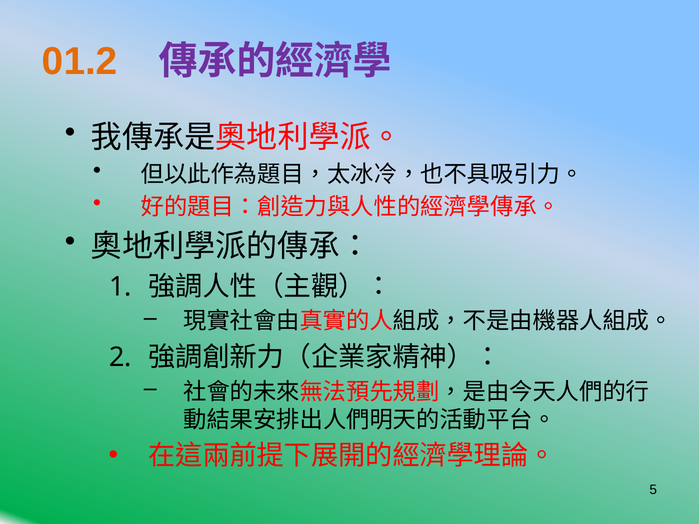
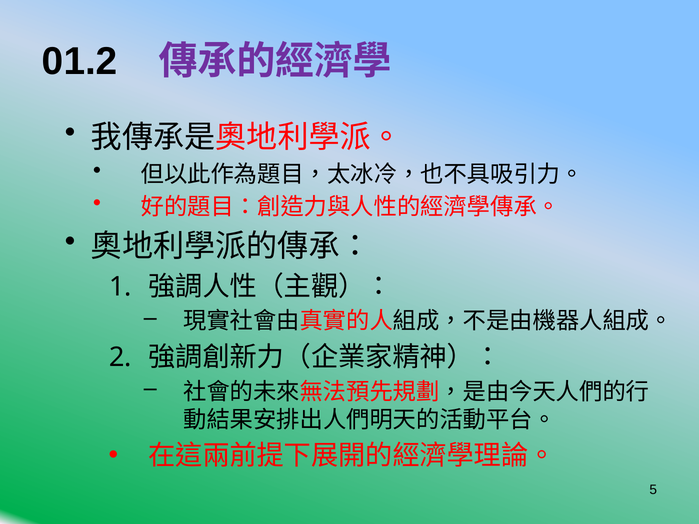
01.2 colour: orange -> black (80, 62)
